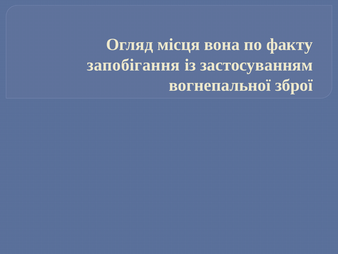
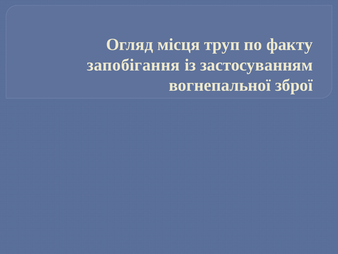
вона: вона -> труп (222, 45)
